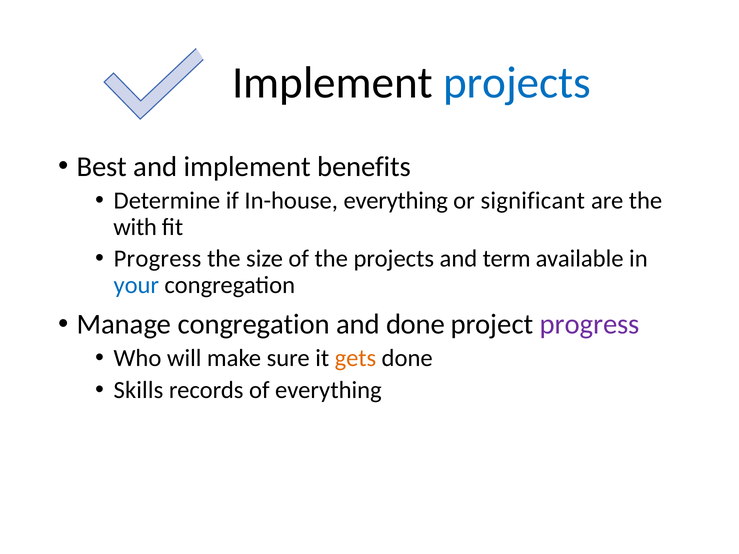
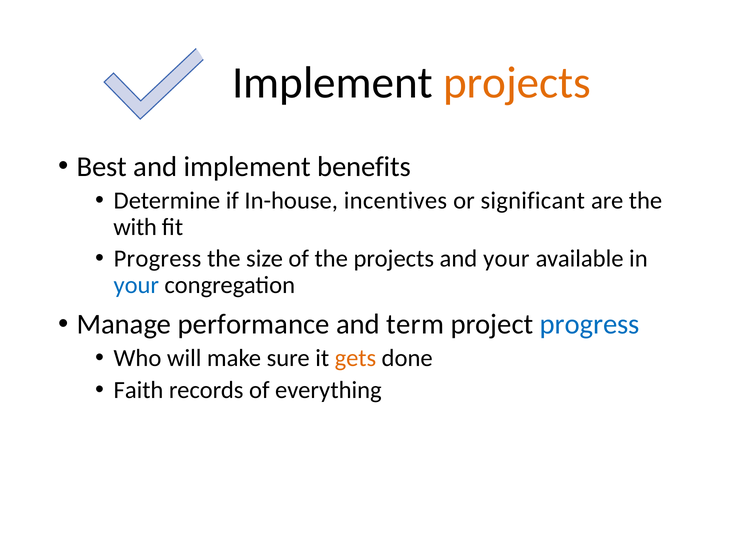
projects colour: blue -> orange (517, 83)
In-house everything: everything -> incentives (395, 201)
and term: term -> your (506, 259)
Manage congregation: congregation -> performance (254, 325)
and done: done -> term (415, 325)
progress colour: purple -> blue (590, 325)
Skills: Skills -> Faith (139, 390)
